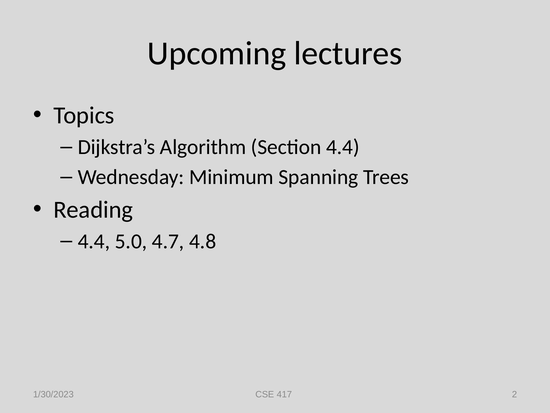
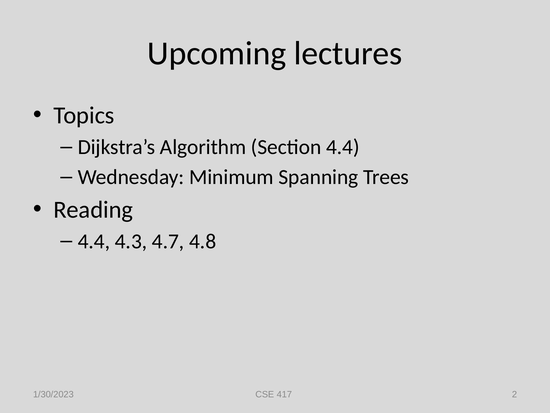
5.0: 5.0 -> 4.3 (131, 241)
